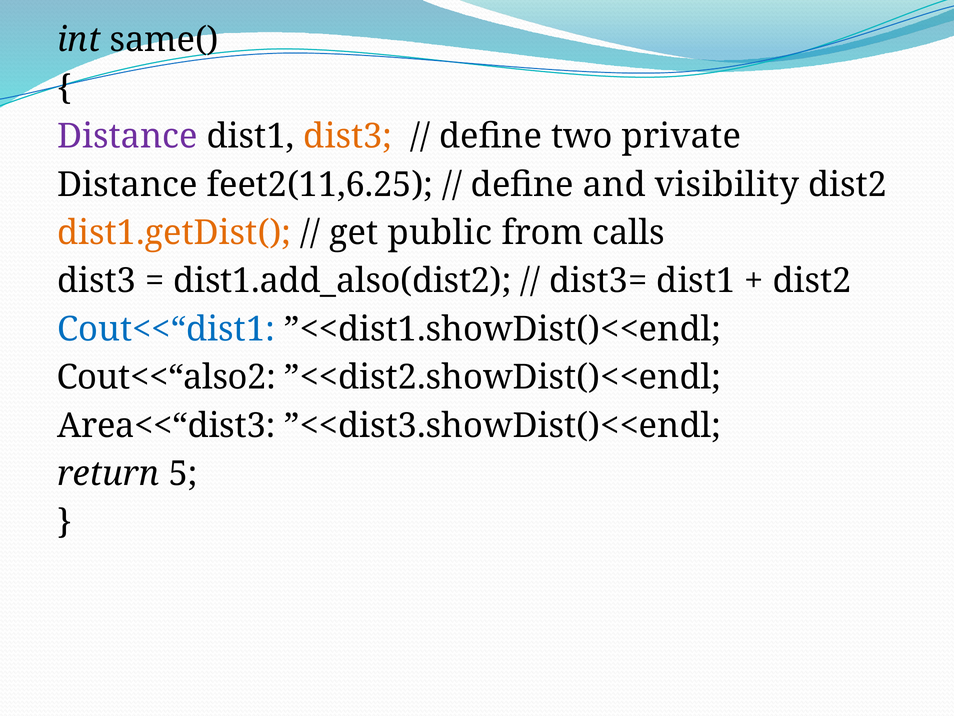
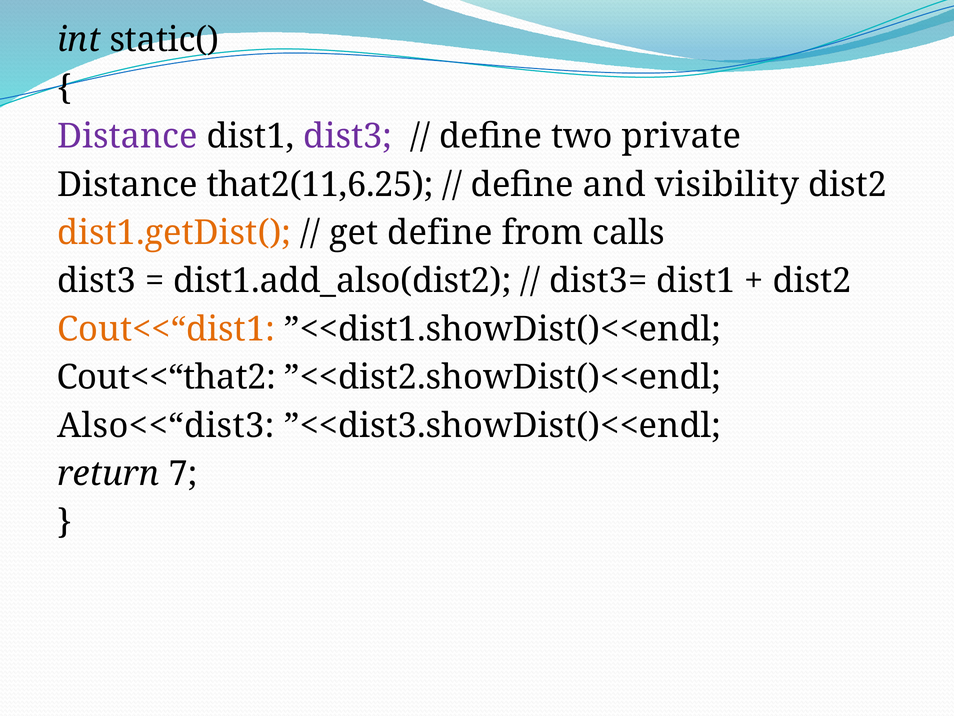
same(: same( -> static( (164, 40)
dist3 colour: orange -> purple (348, 136)
feet2(11,6.25: feet2(11,6.25 -> that2(11,6.25 (320, 185)
get public: public -> define (440, 233)
Cout<<“dist1 colour: blue -> orange (166, 329)
Cout<<“also2: Cout<<“also2 -> Cout<<“that2 (166, 377)
Area<<“dist3: Area<<“dist3 -> Also<<“dist3 (166, 425)
5: 5 -> 7 (183, 474)
